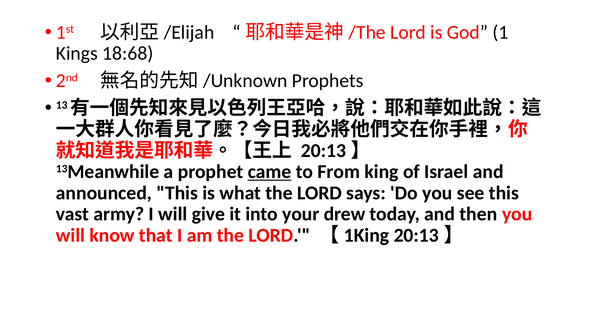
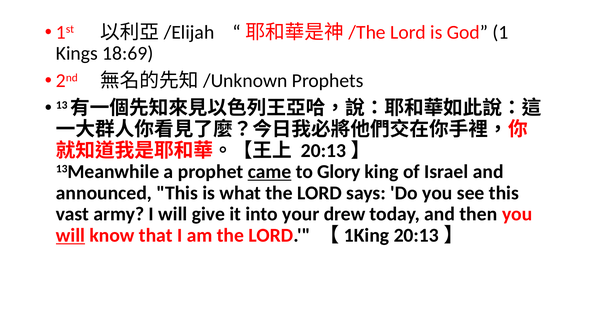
18:68: 18:68 -> 18:69 (128, 54)
From: From -> Glory (339, 172)
will underline: none -> present (70, 236)
